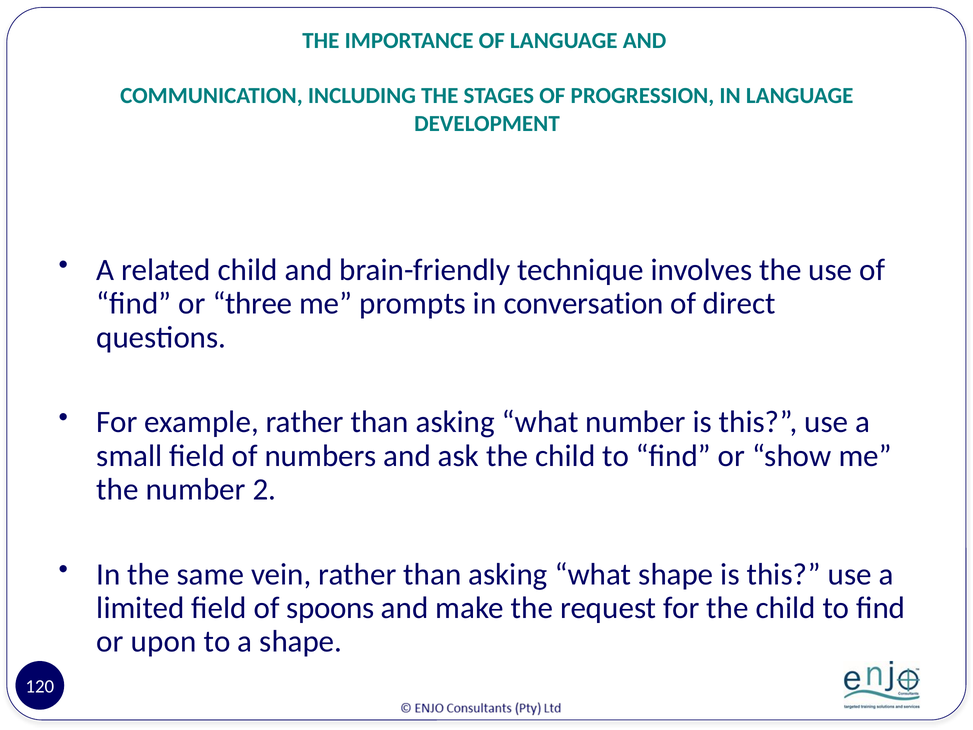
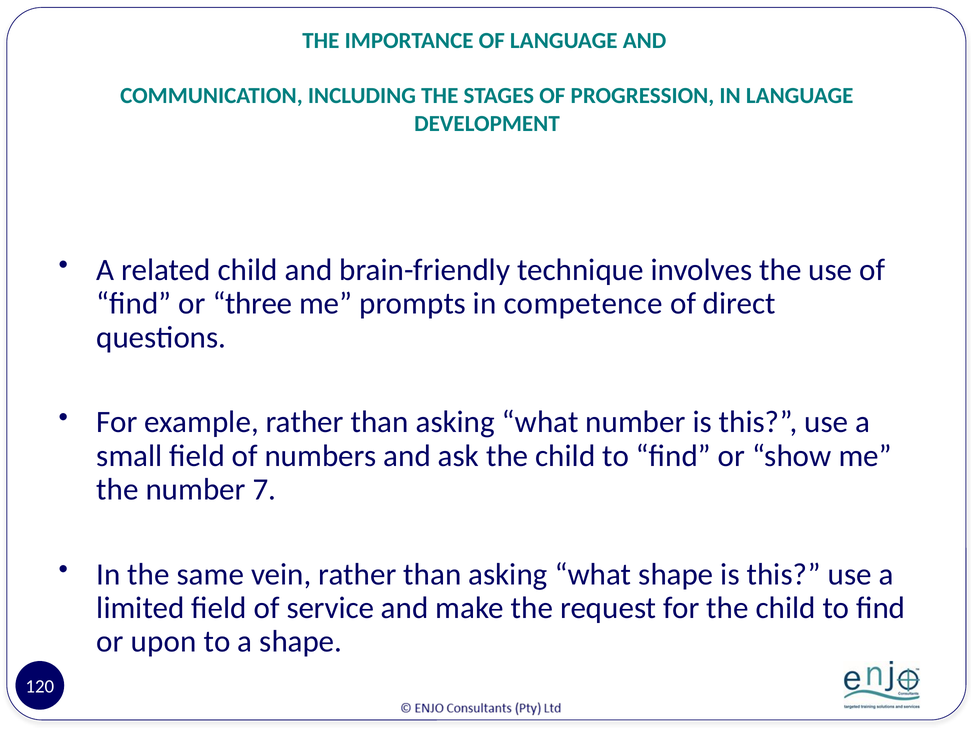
conversation: conversation -> competence (583, 304)
2: 2 -> 7 (264, 489)
spoons: spoons -> service (330, 608)
